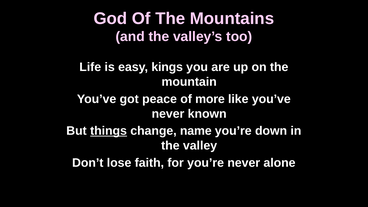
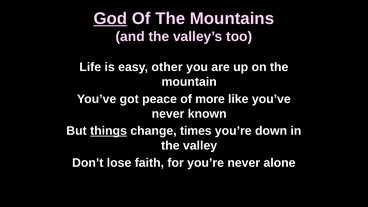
God underline: none -> present (110, 18)
kings: kings -> other (167, 67)
name: name -> times (196, 131)
